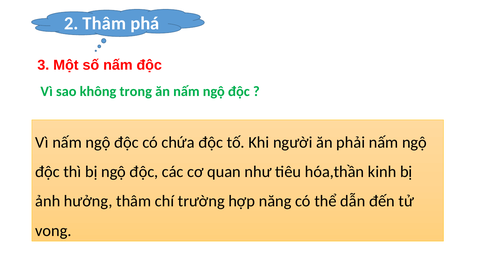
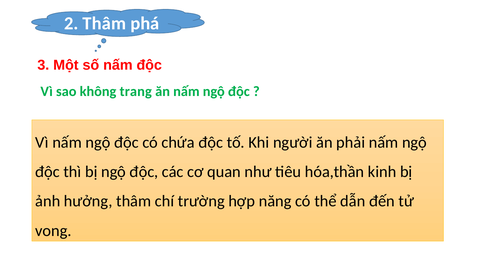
trong: trong -> trang (136, 92)
